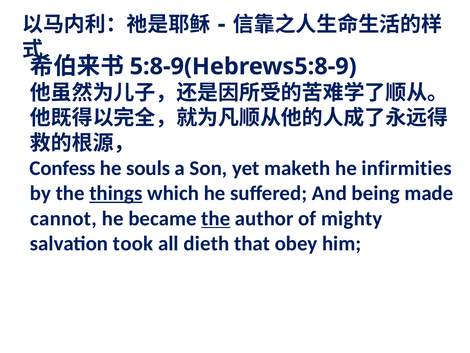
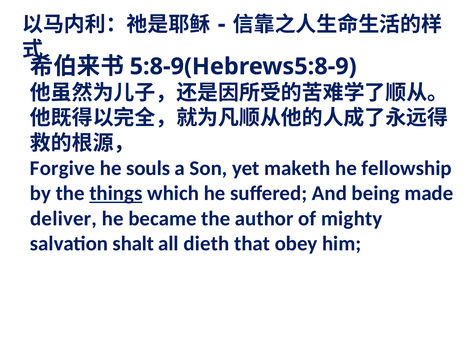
Confess: Confess -> Forgive (62, 168)
infirmities: infirmities -> fellowship (407, 168)
cannot: cannot -> deliver (64, 218)
the underline: present -> none (216, 218)
took: took -> shalt (133, 243)
